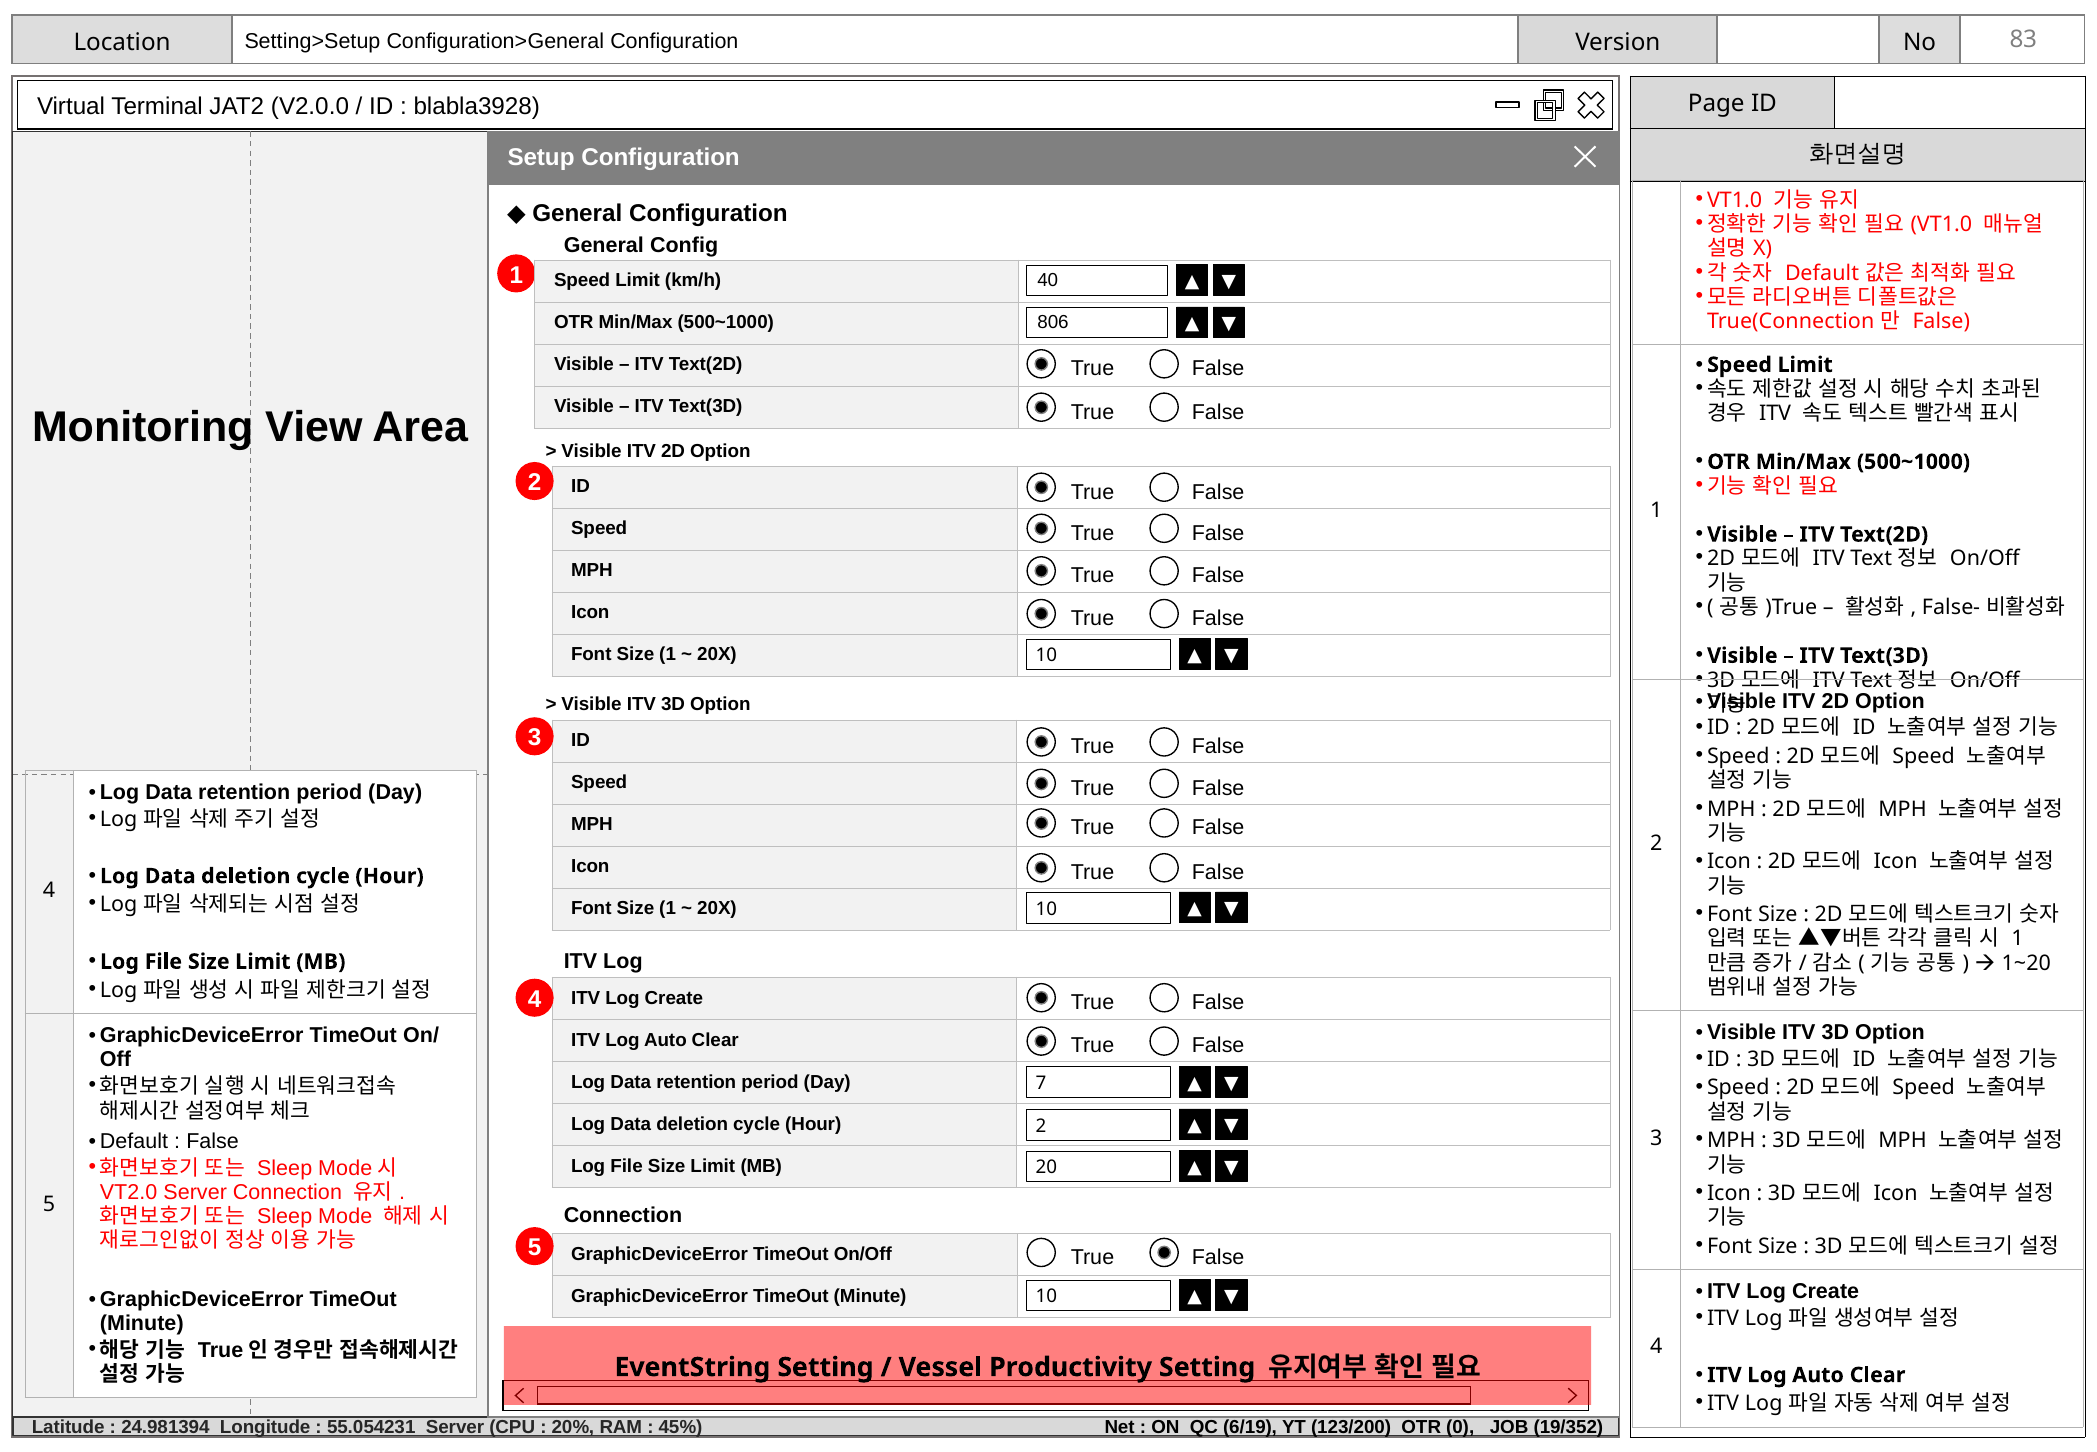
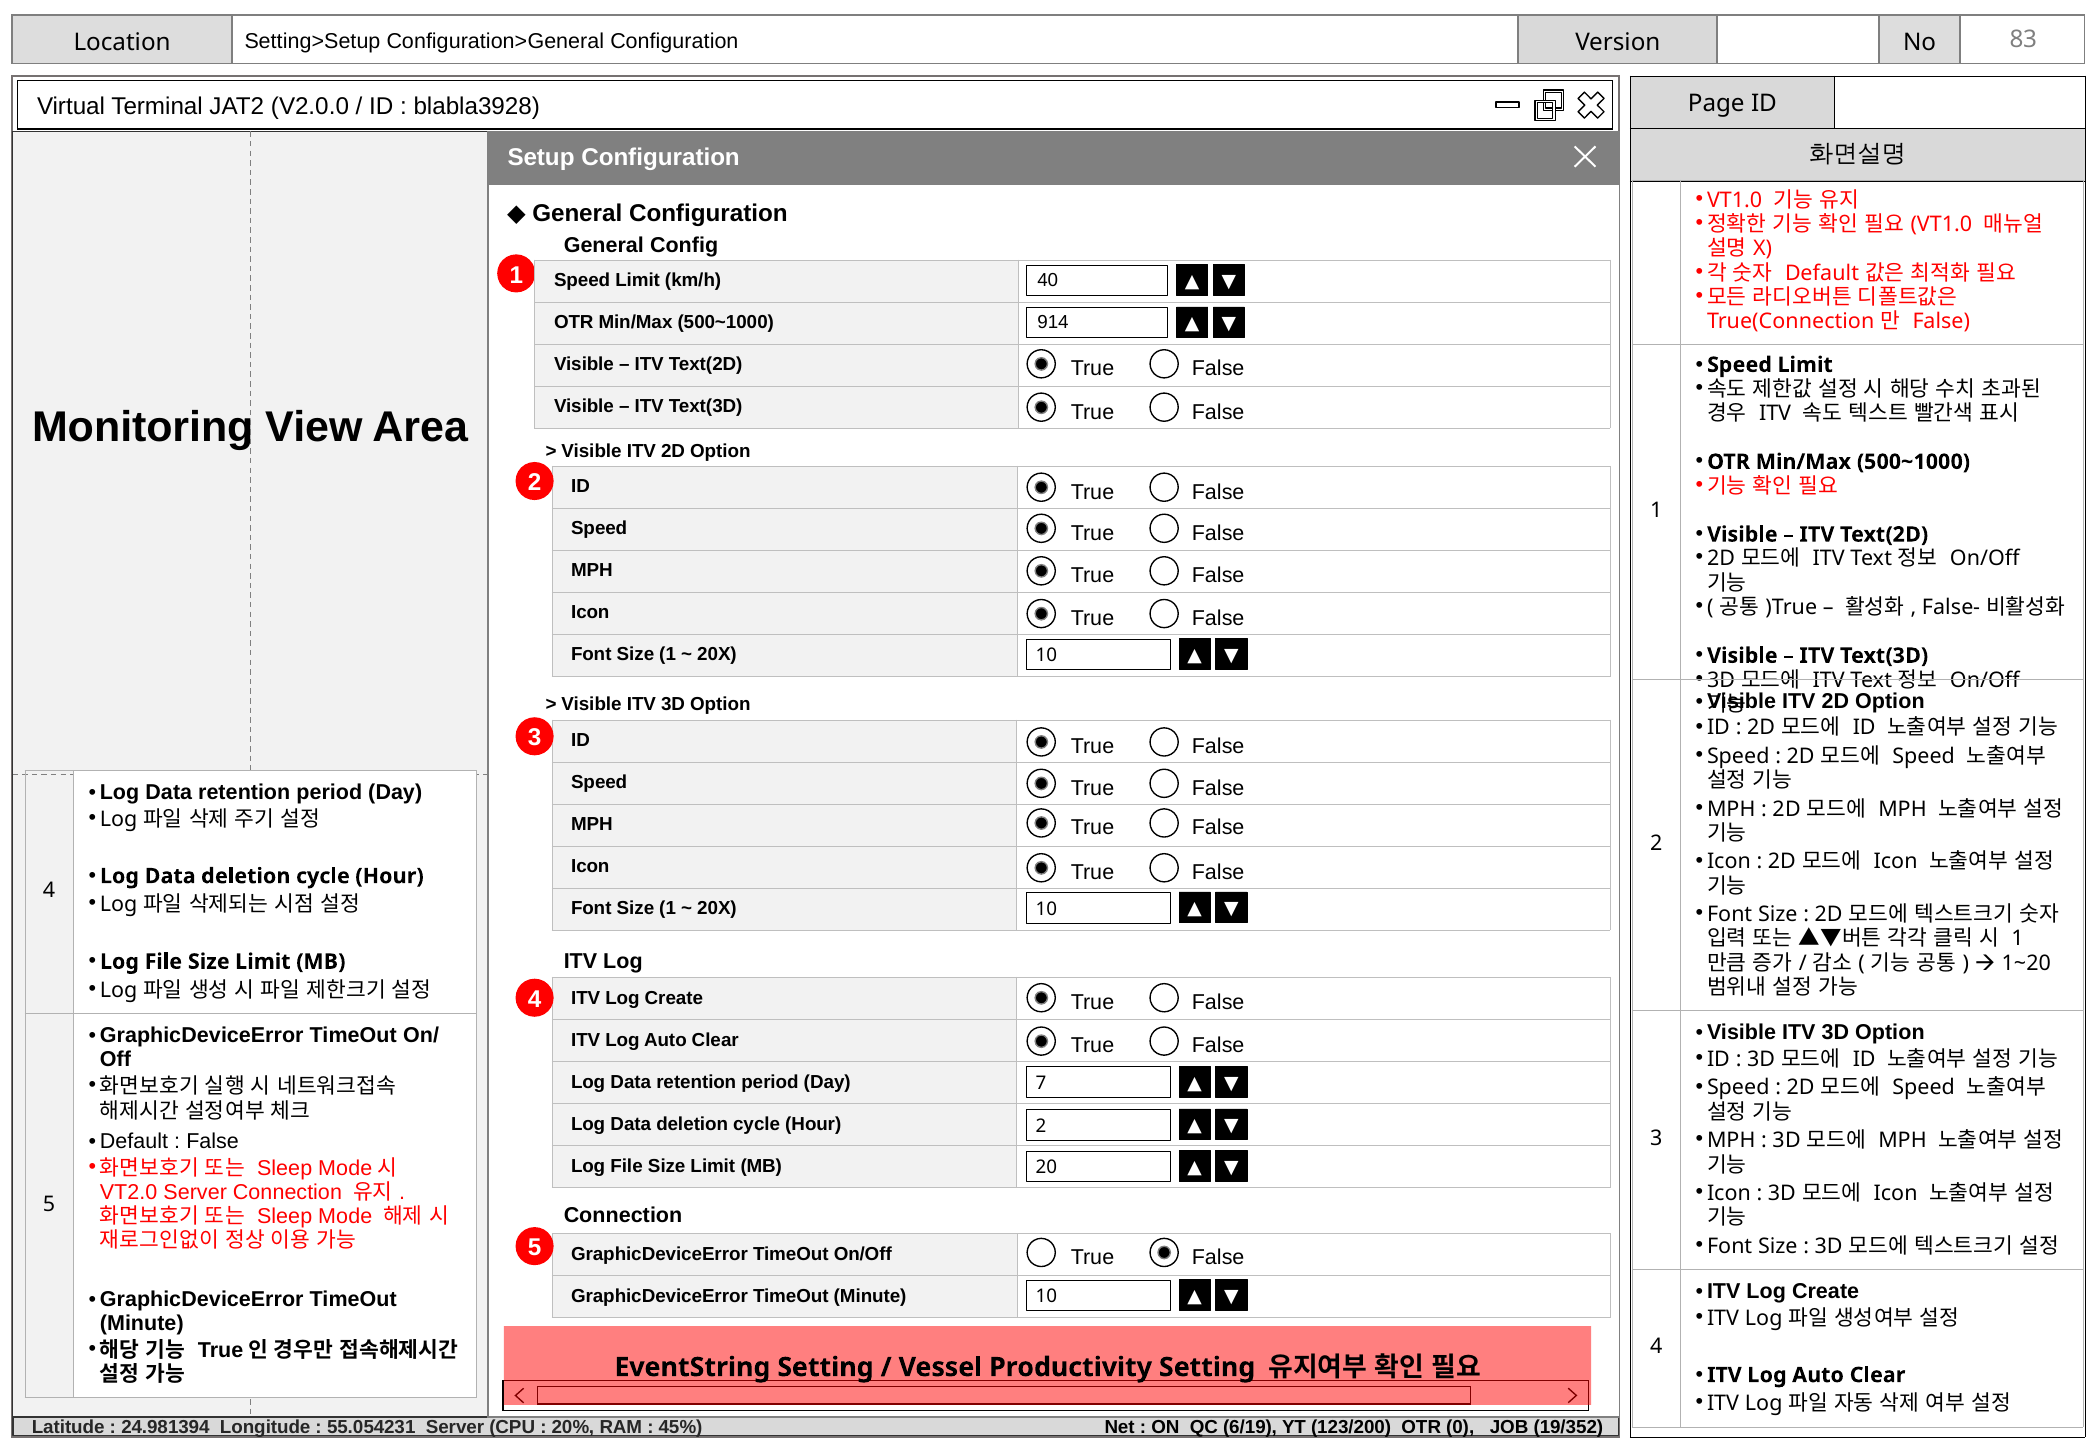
806: 806 -> 914 (1053, 322)
